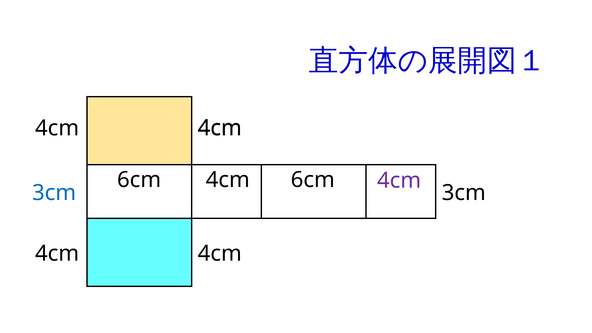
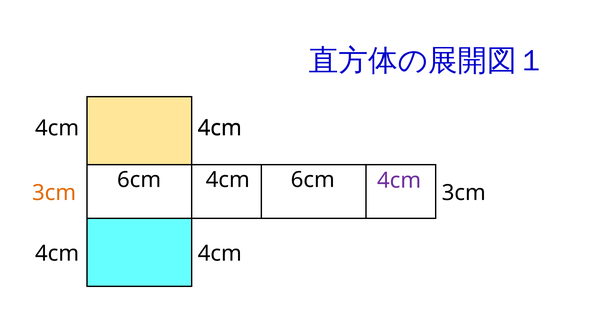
3cm colour: blue -> orange (54, 193)
